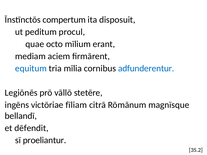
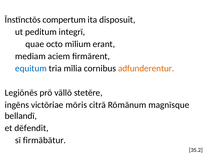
procul: procul -> integrī (72, 32)
adfunderentur colour: blue -> orange (146, 68)
fīliam: fīliam -> mōris (76, 105)
proeliantur: proeliantur -> firmābātur (44, 140)
